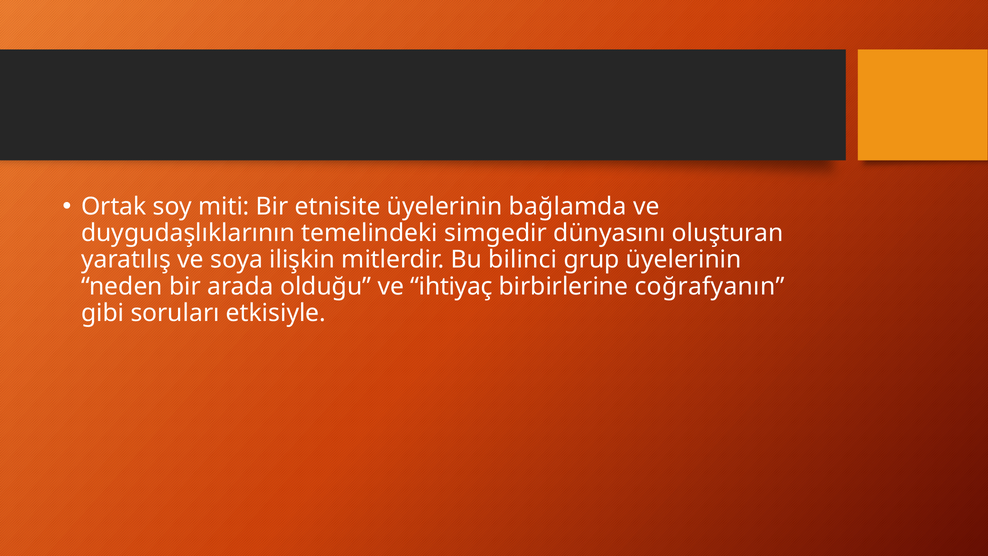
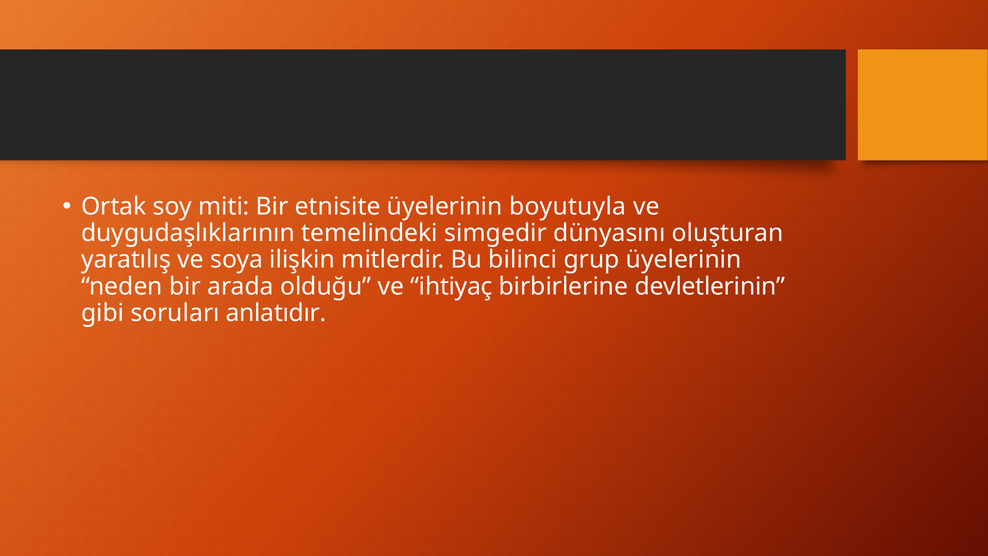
bağlamda: bağlamda -> boyutuyla (568, 206)
coğrafyanın: coğrafyanın -> devletlerinin (710, 286)
etkisiyle: etkisiyle -> anlatıdır (276, 313)
